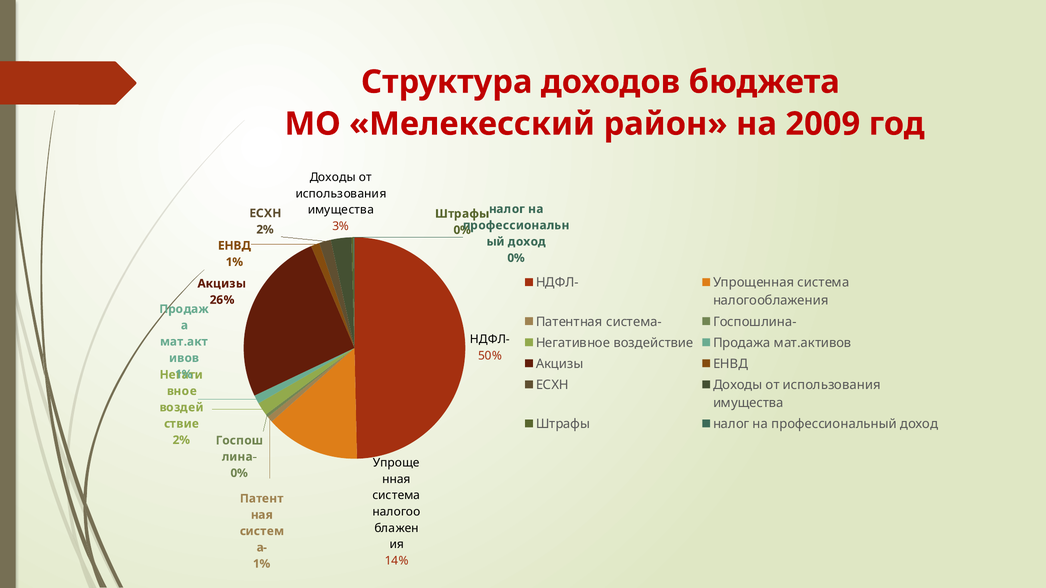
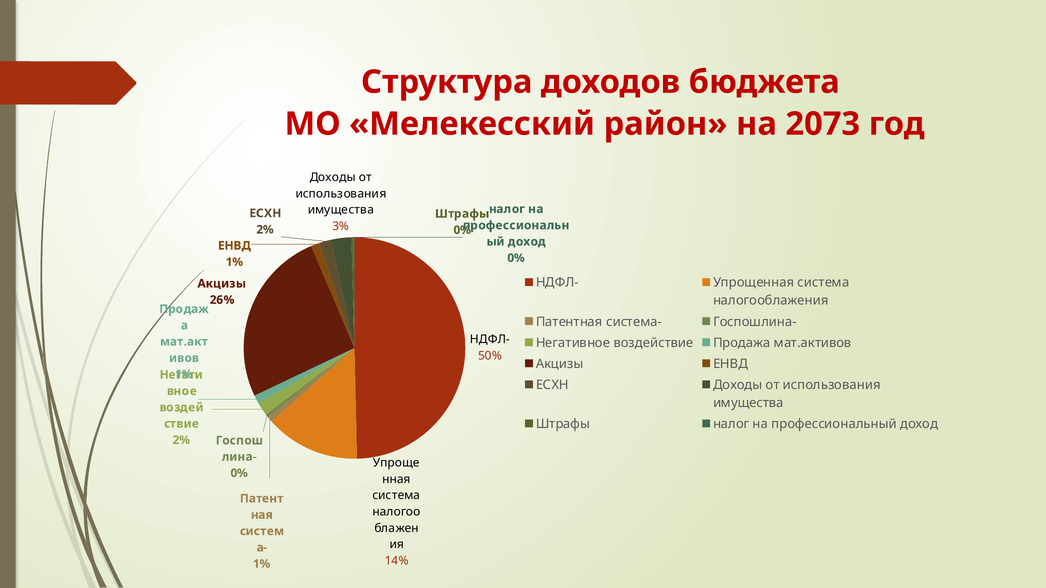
2009: 2009 -> 2073 (823, 124)
